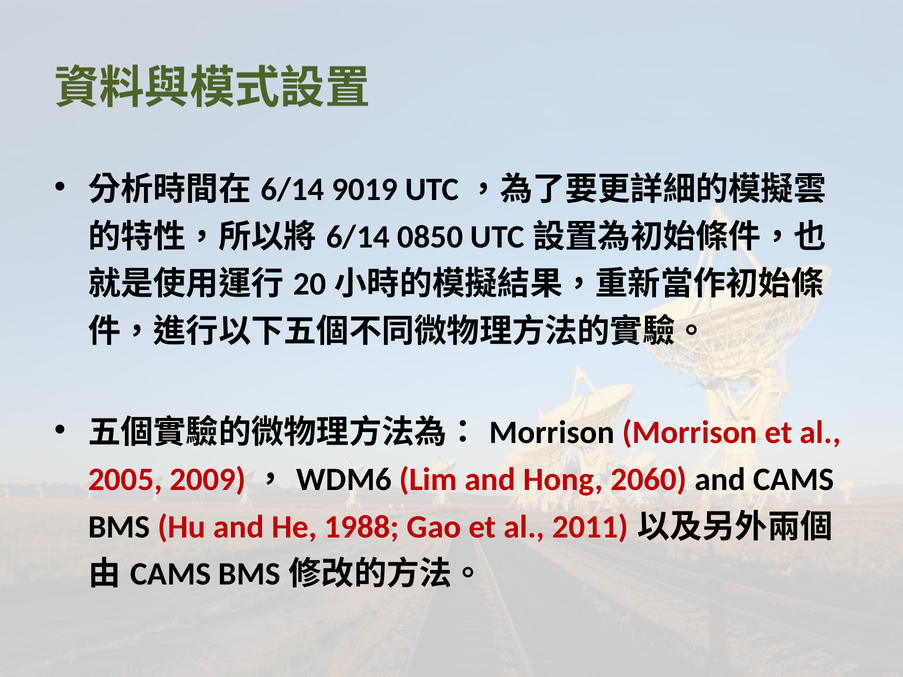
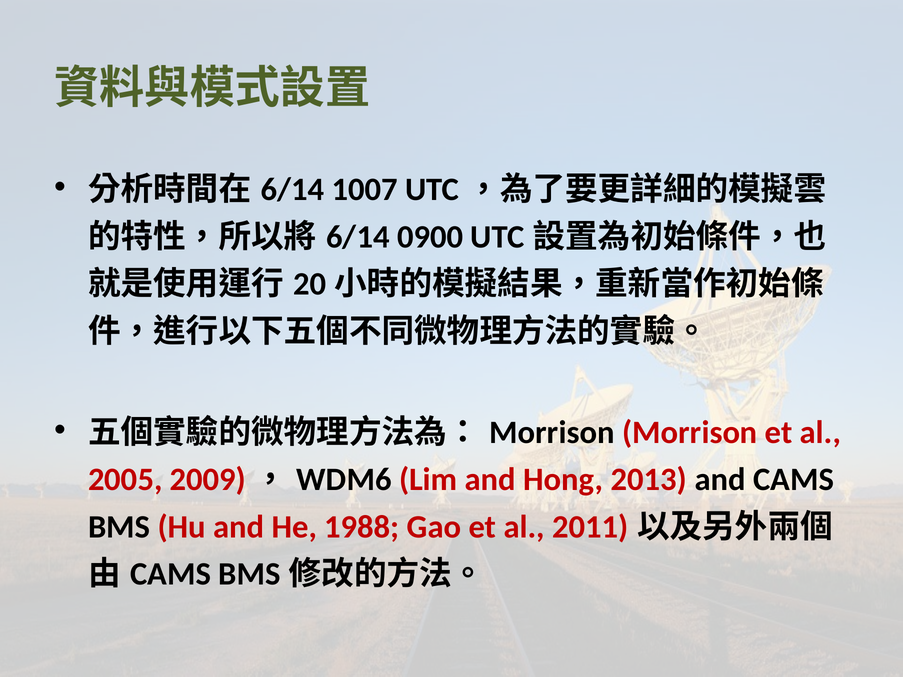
9019: 9019 -> 1007 (365, 190)
0850: 0850 -> 0900 (430, 237)
2060: 2060 -> 2013 (649, 480)
